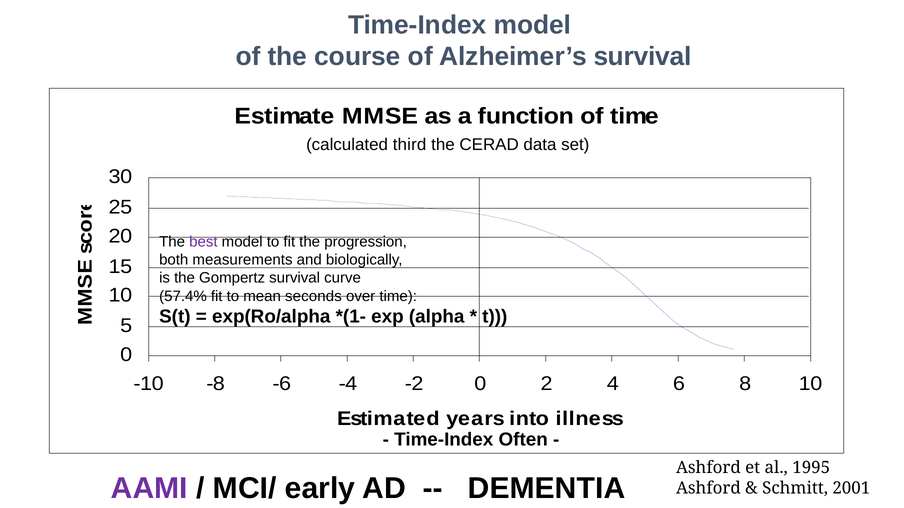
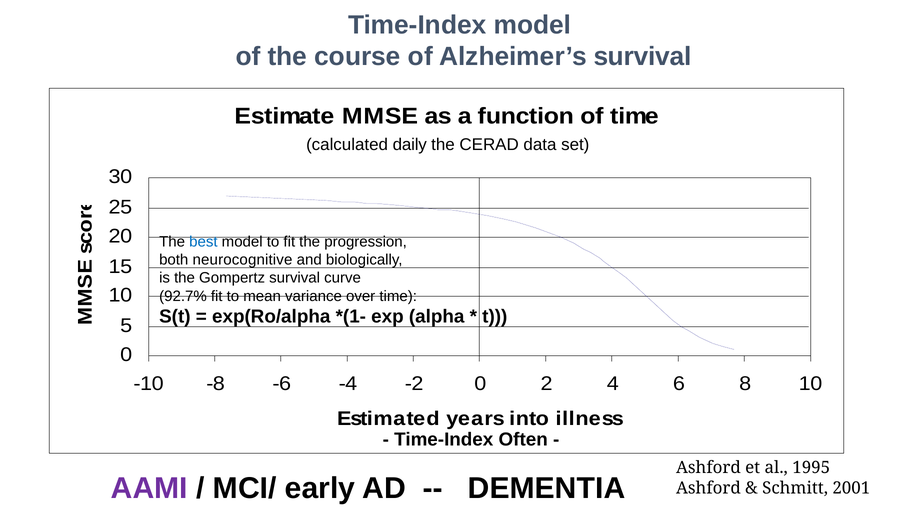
third: third -> daily (410, 145)
best colour: purple -> blue (203, 242)
measurements: measurements -> neurocognitive (242, 260)
57.4%: 57.4% -> 92.7% (183, 296)
seconds: seconds -> variance (314, 296)
